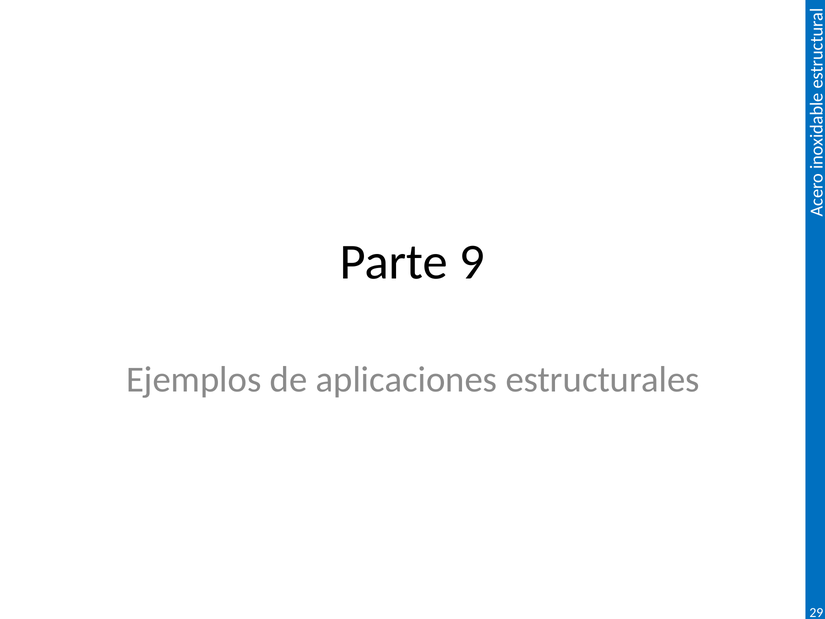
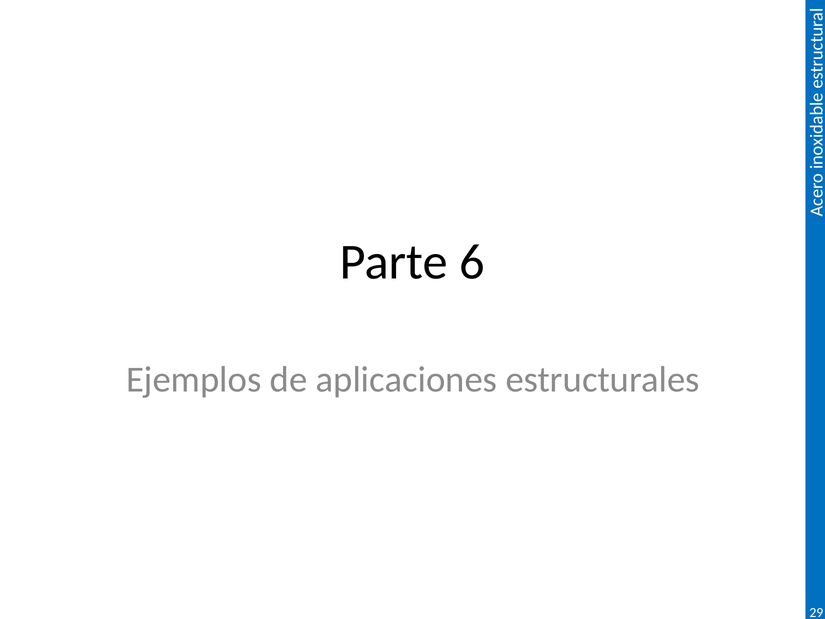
9: 9 -> 6 (472, 262)
